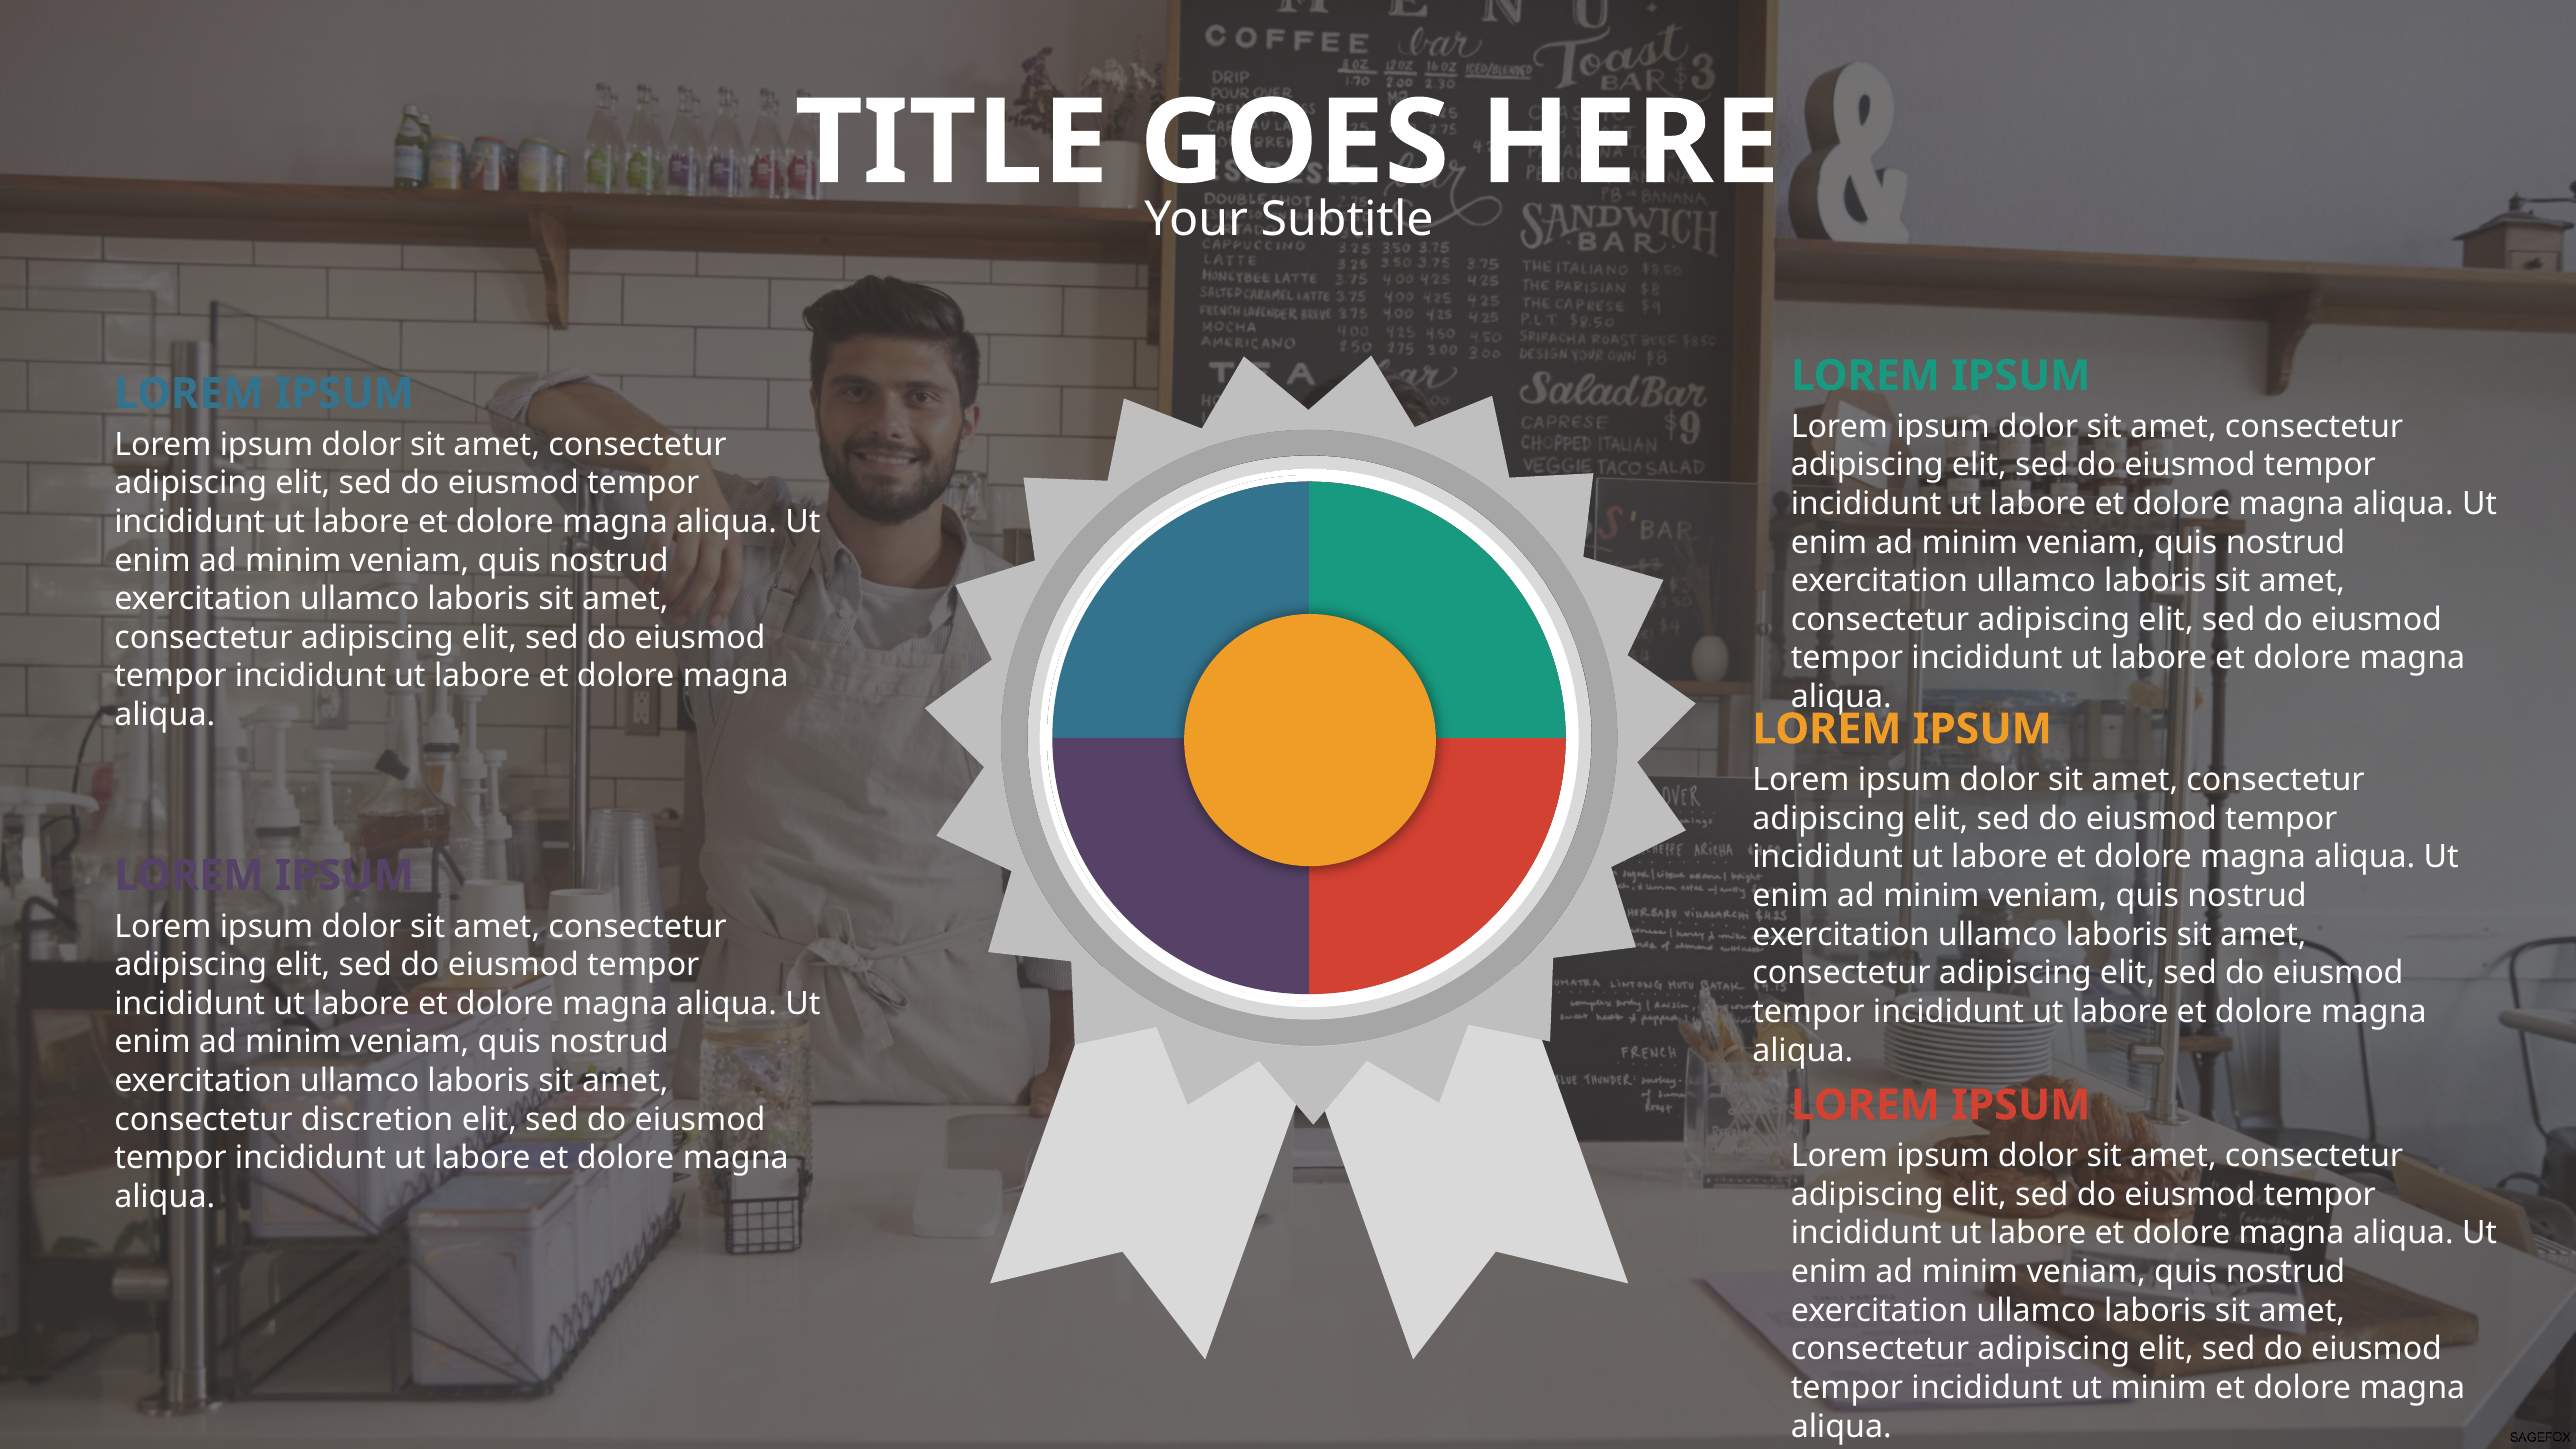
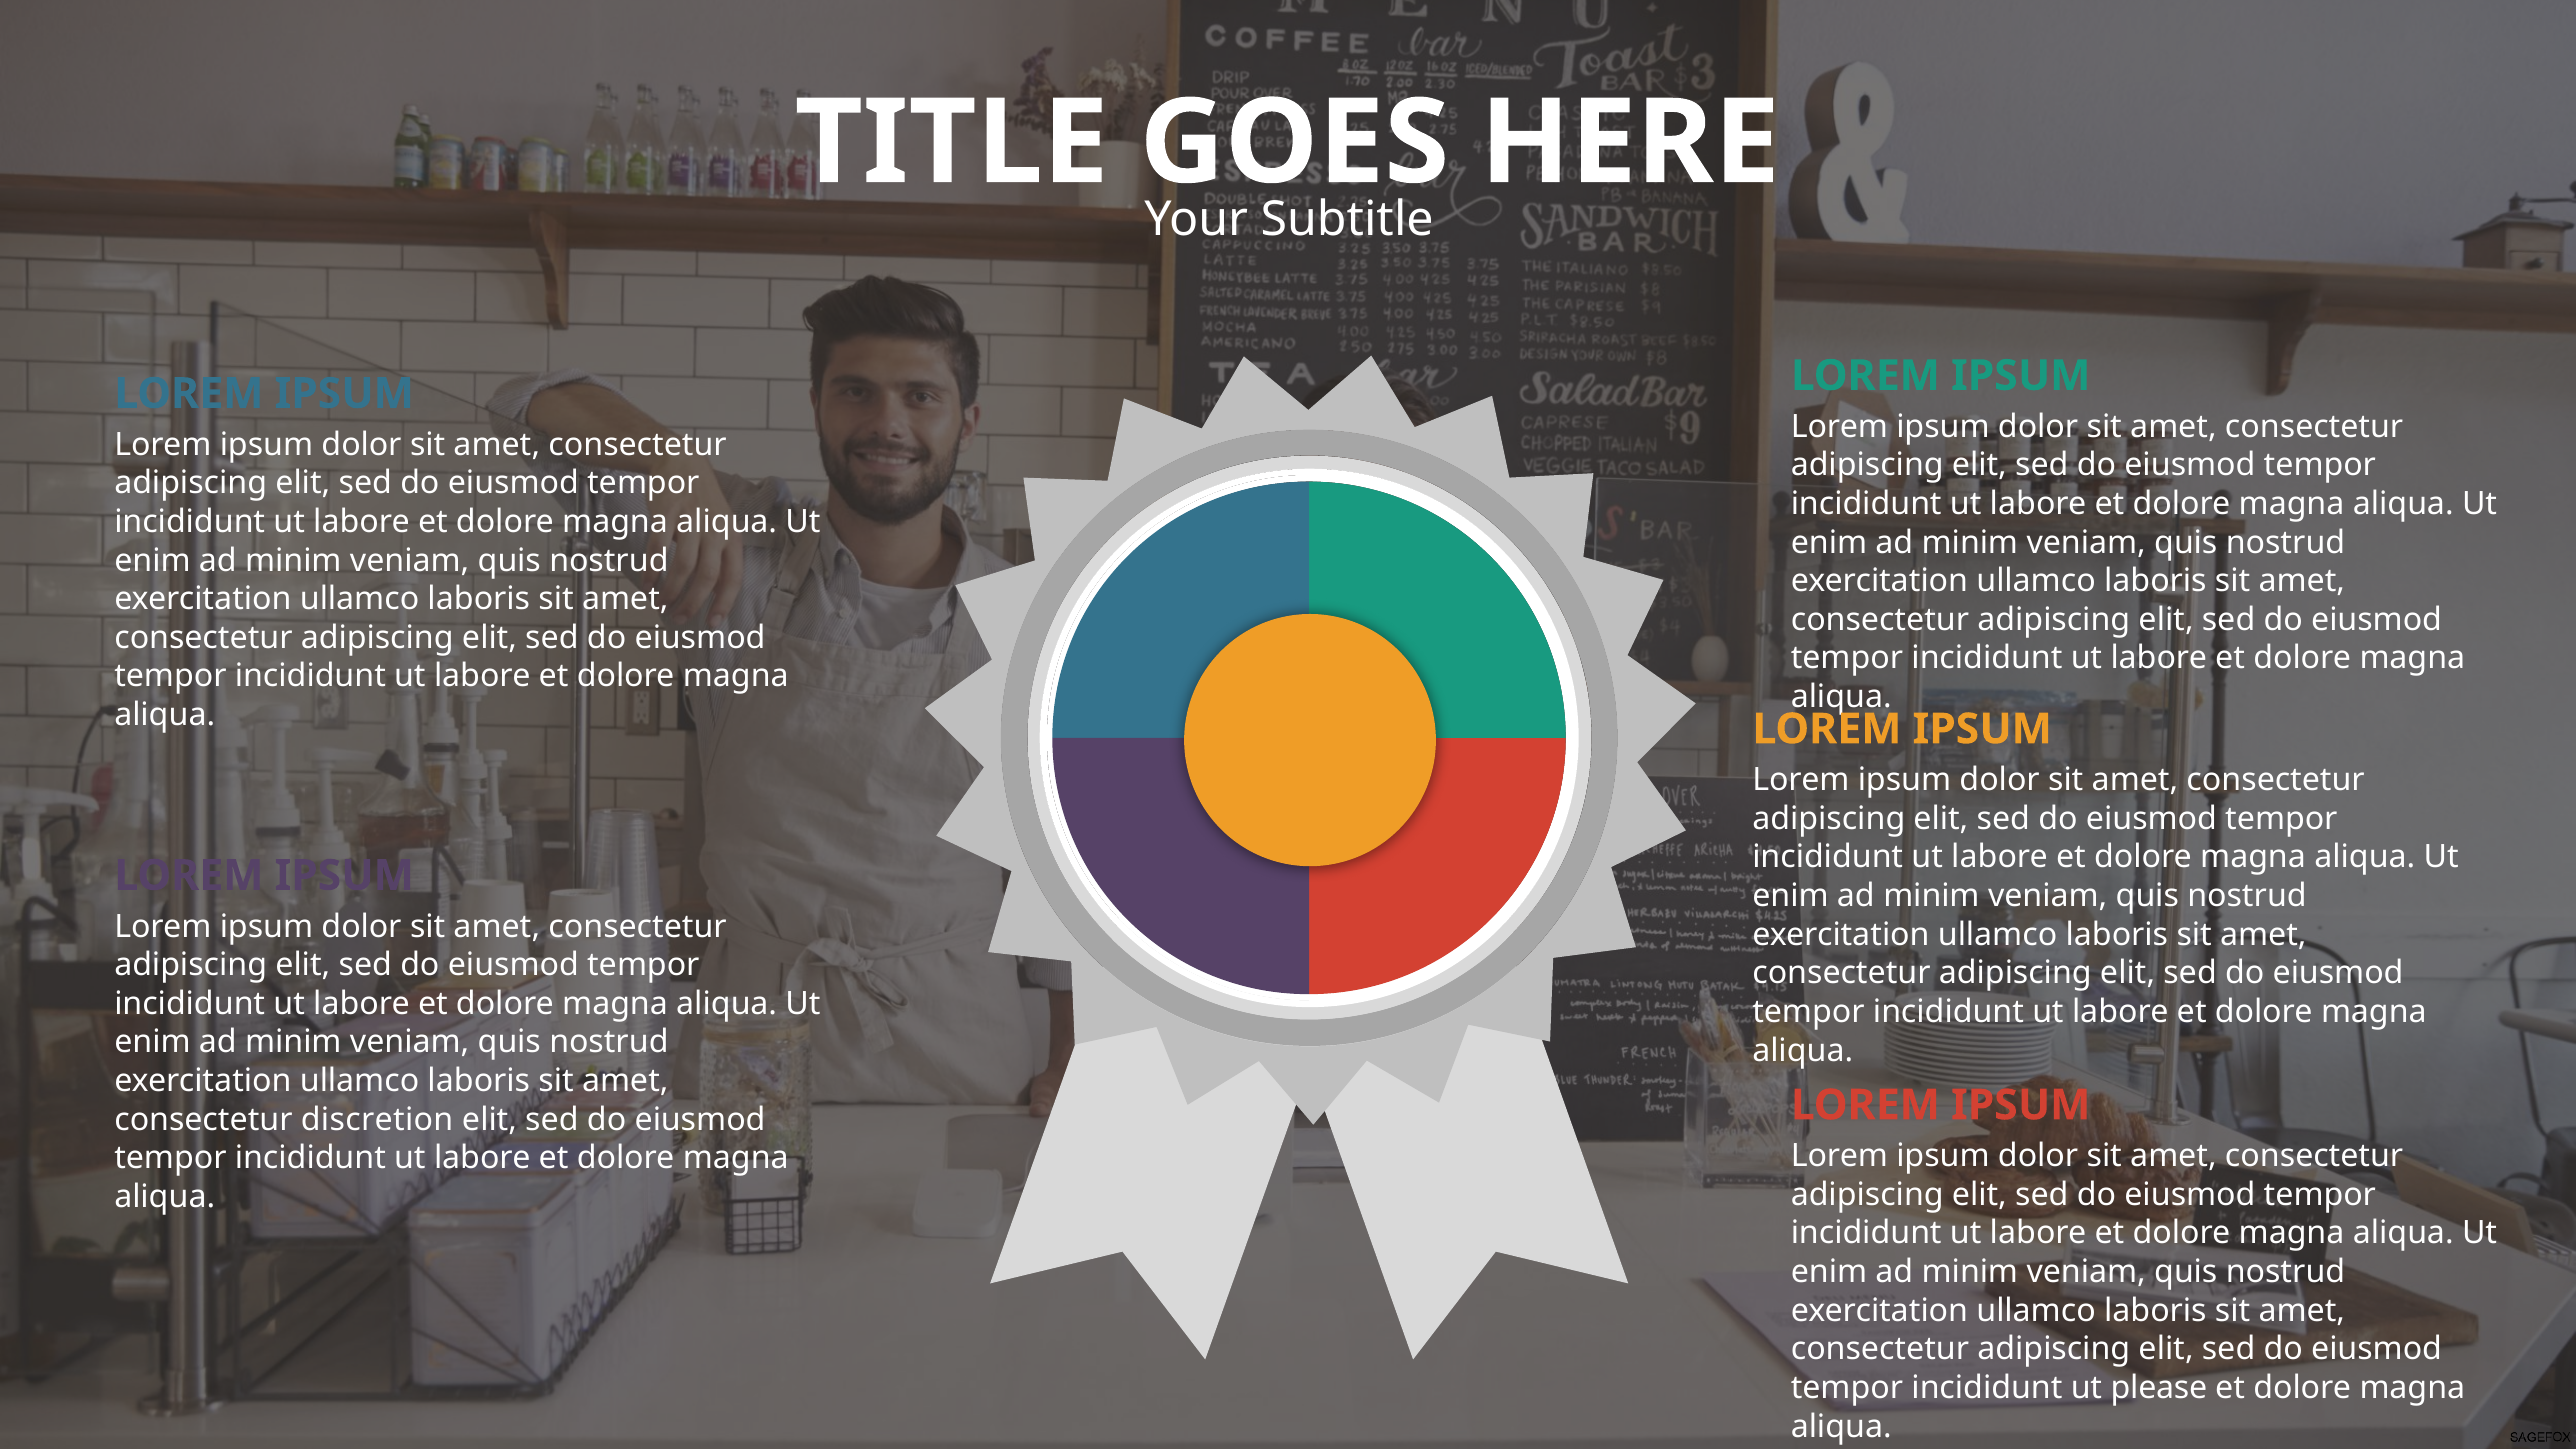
ut minim: minim -> please (2159, 1388)
